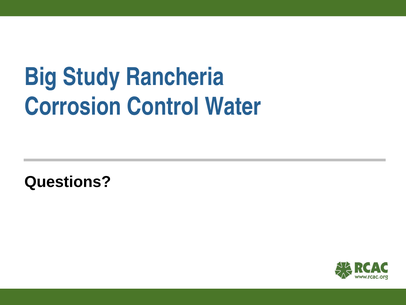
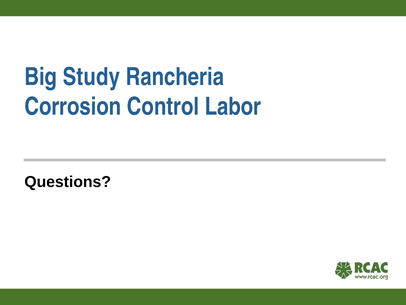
Water: Water -> Labor (233, 107)
